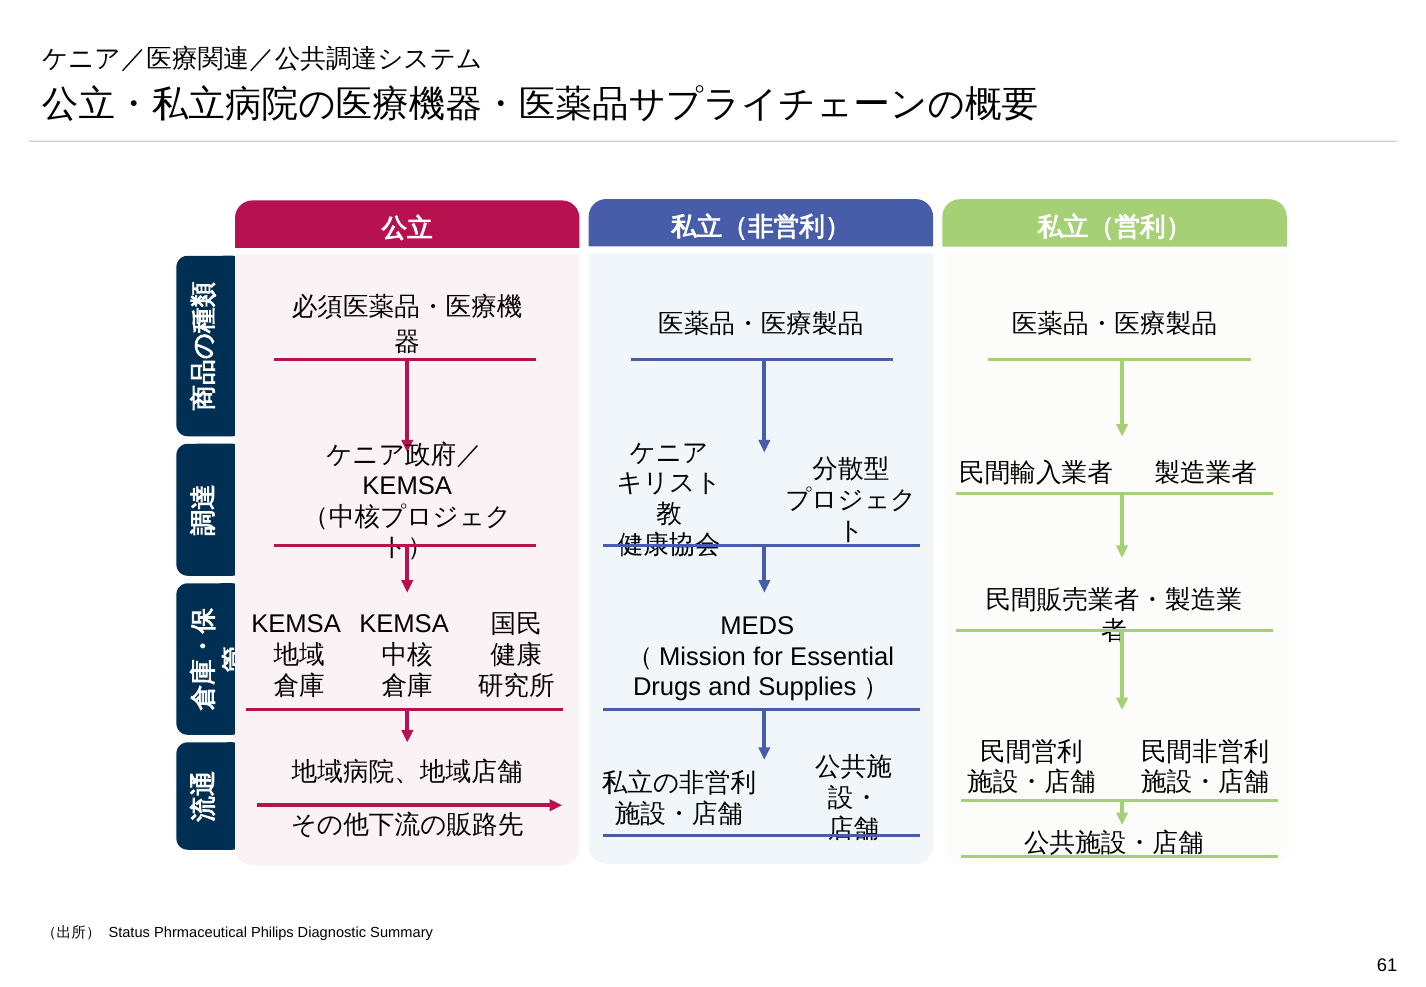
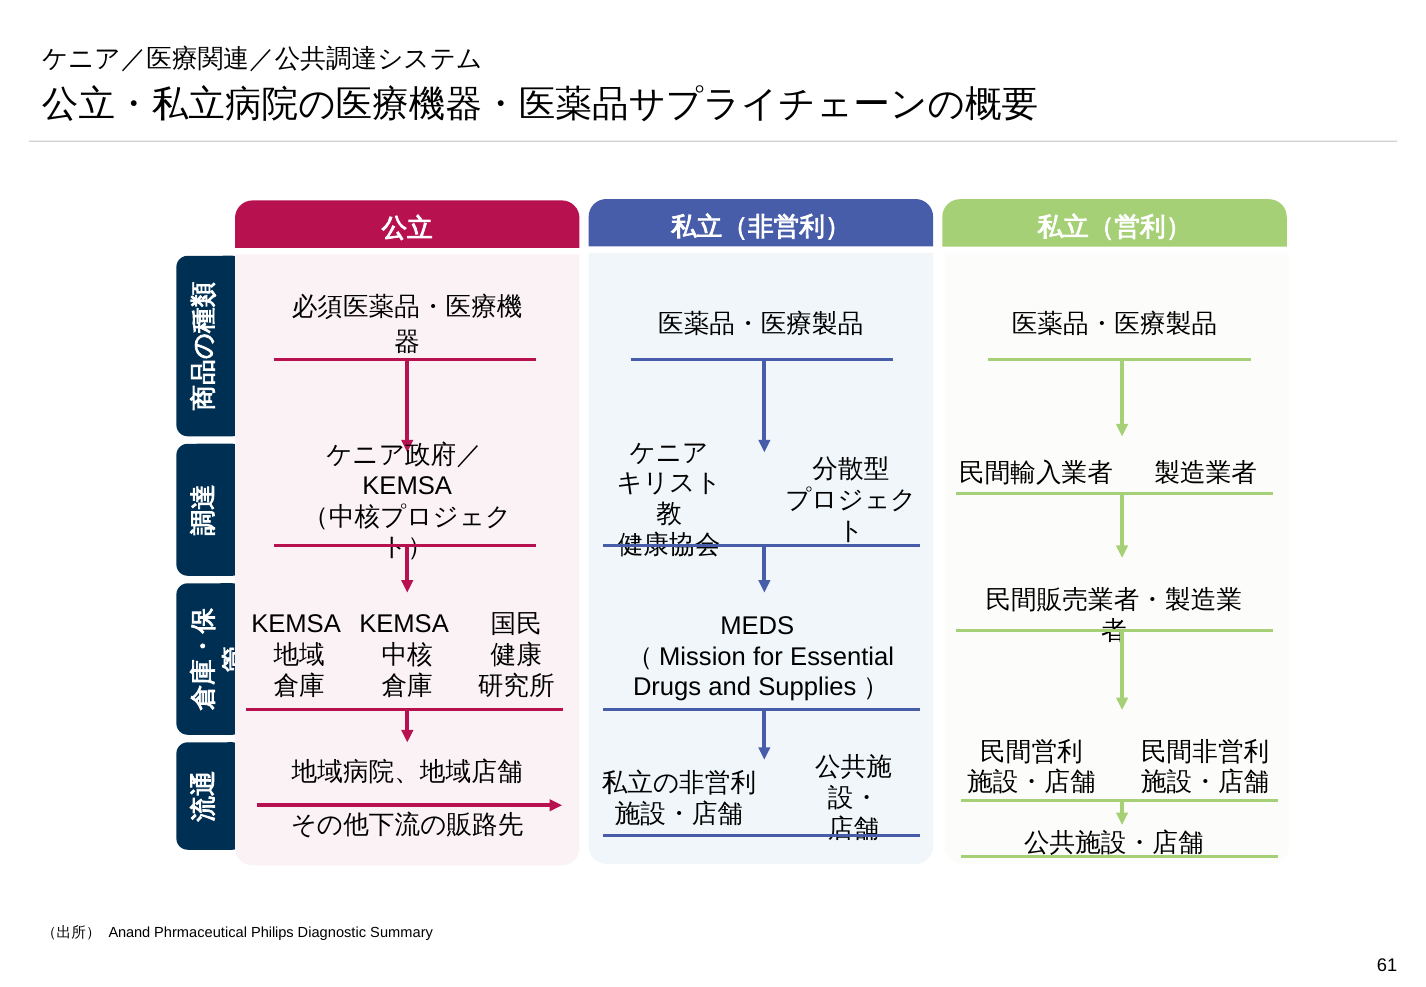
Status: Status -> Anand (129, 933)
